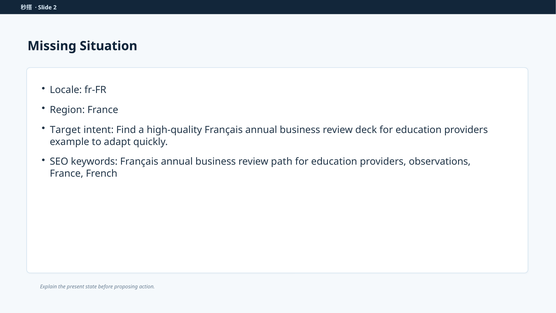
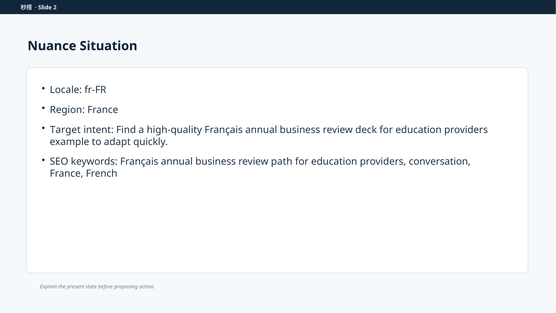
Missing: Missing -> Nuance (52, 46)
observations: observations -> conversation (440, 162)
